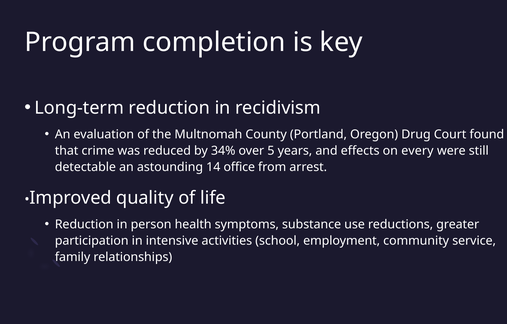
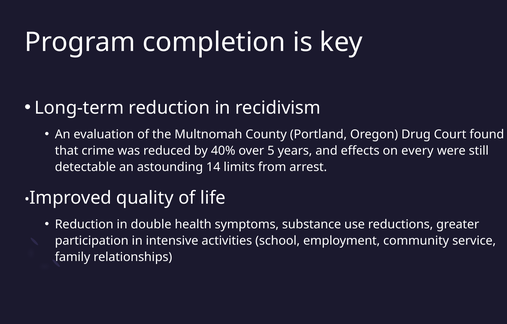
34%: 34% -> 40% (223, 151)
office: office -> limits (239, 167)
person: person -> double (151, 225)
